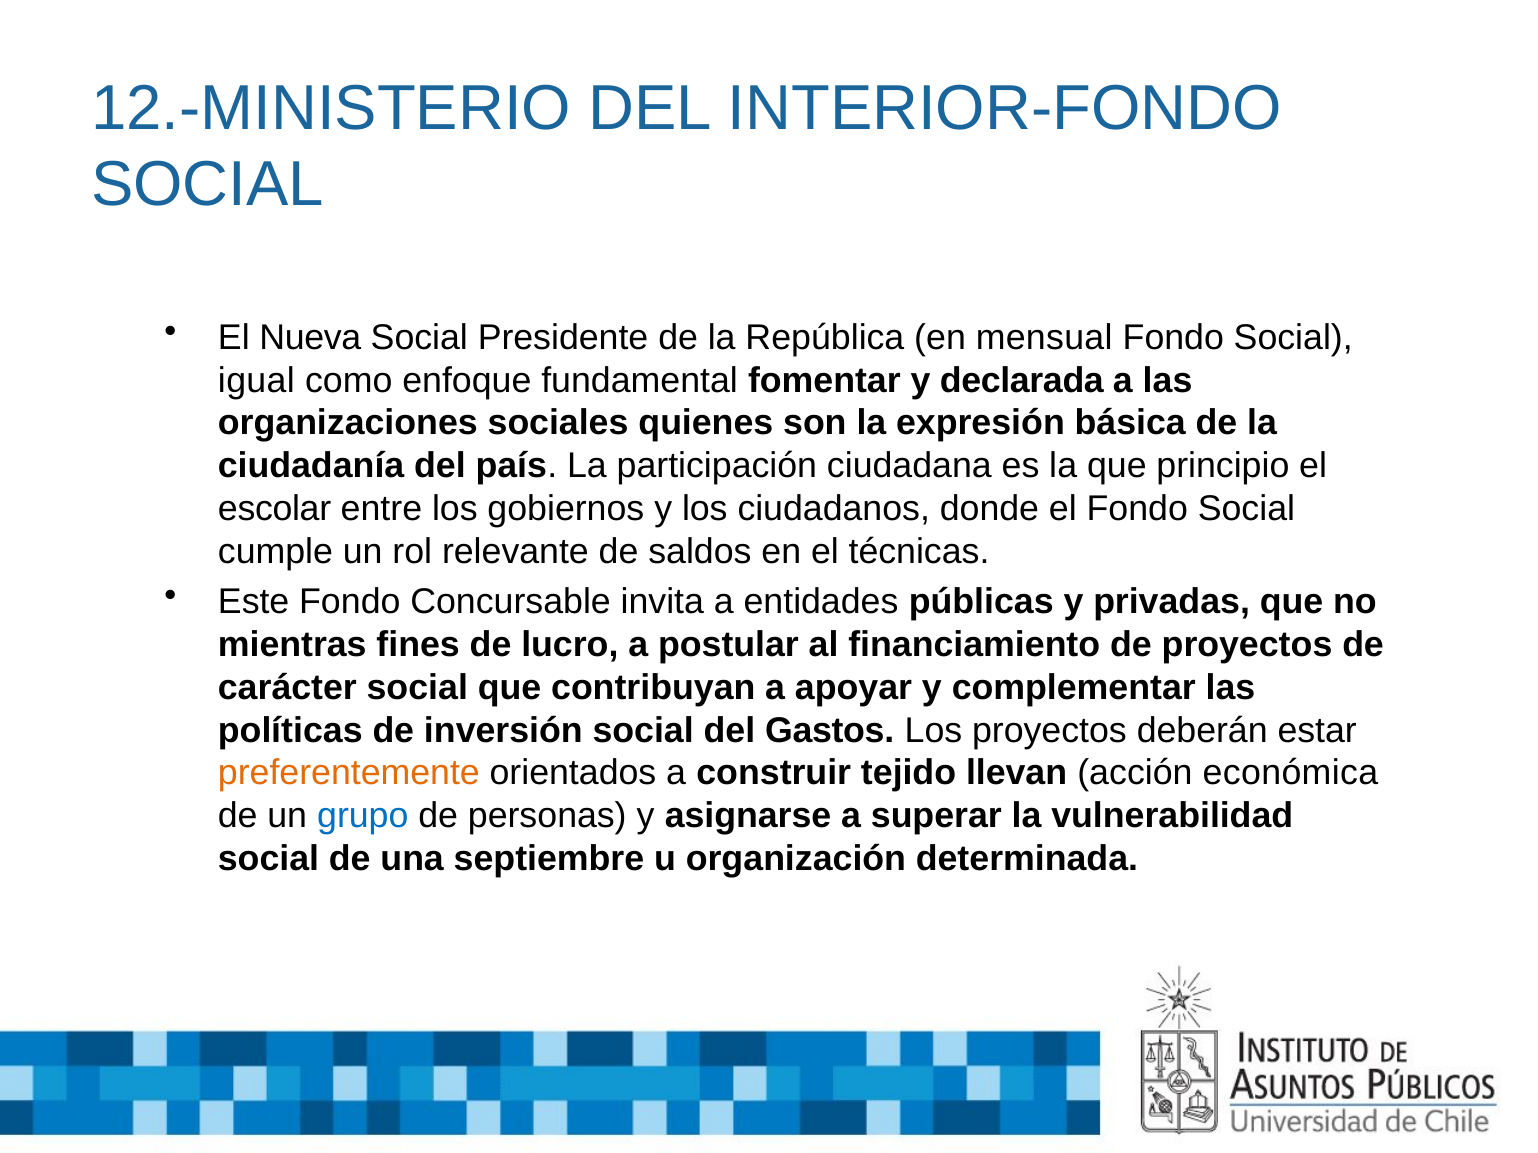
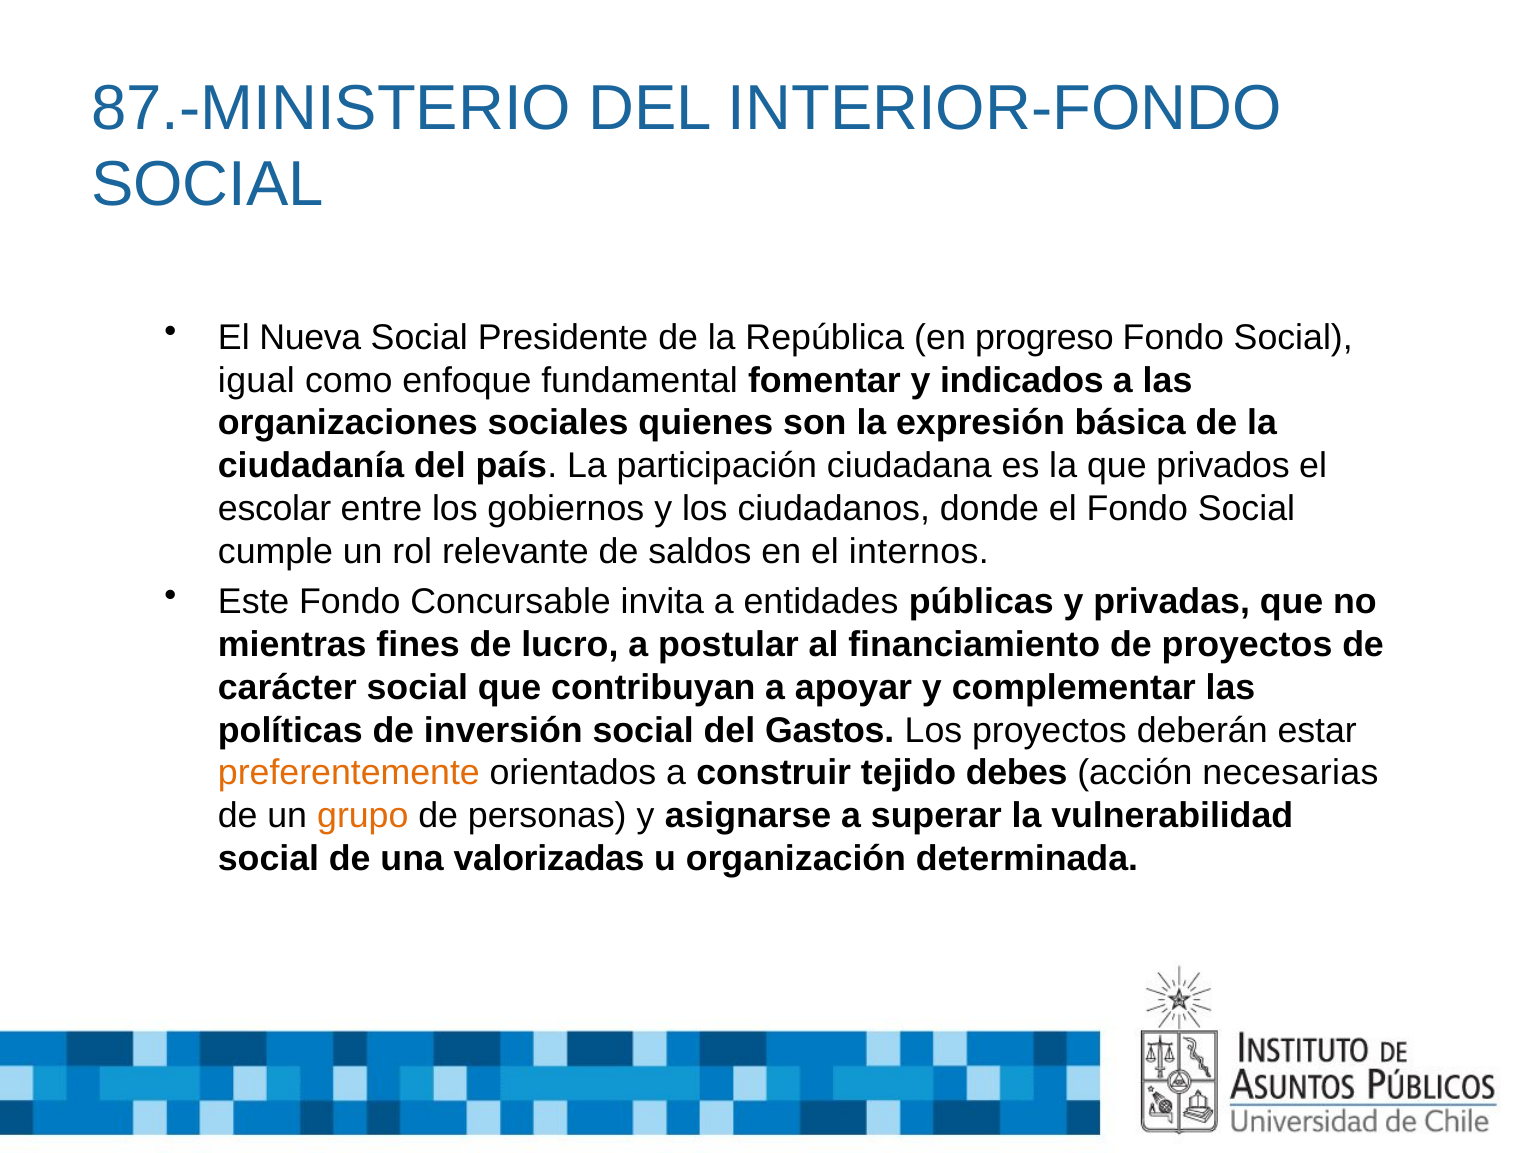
12.-MINISTERIO: 12.-MINISTERIO -> 87.-MINISTERIO (331, 109)
mensual: mensual -> progreso (1044, 338)
declarada: declarada -> indicados (1022, 380)
principio: principio -> privados (1223, 466)
técnicas: técnicas -> internos (919, 552)
llevan: llevan -> debes (1017, 773)
económica: económica -> necesarias (1290, 773)
grupo colour: blue -> orange (363, 816)
septiembre: septiembre -> valorizadas (549, 859)
